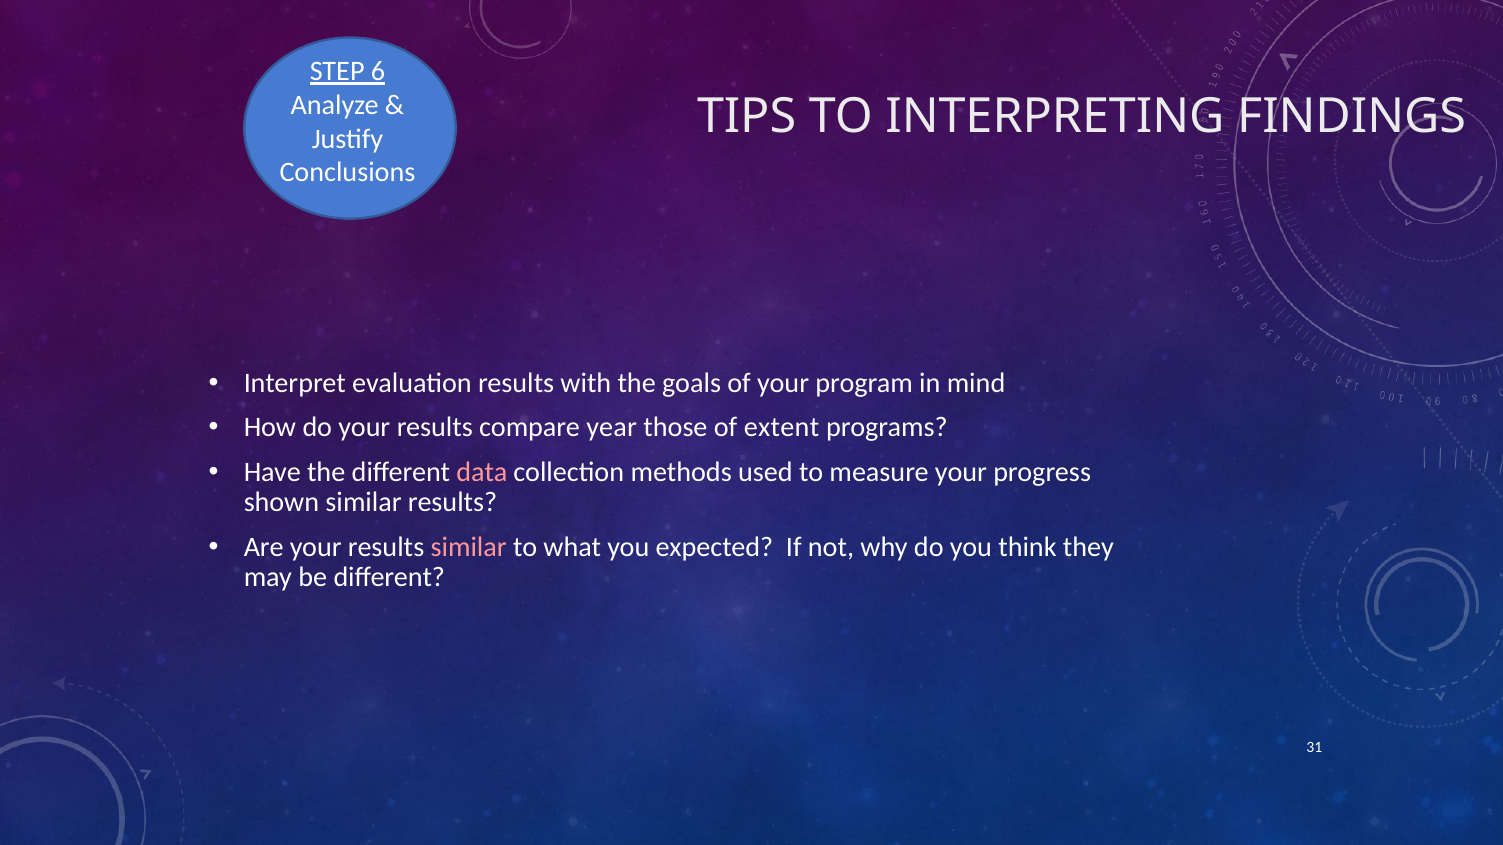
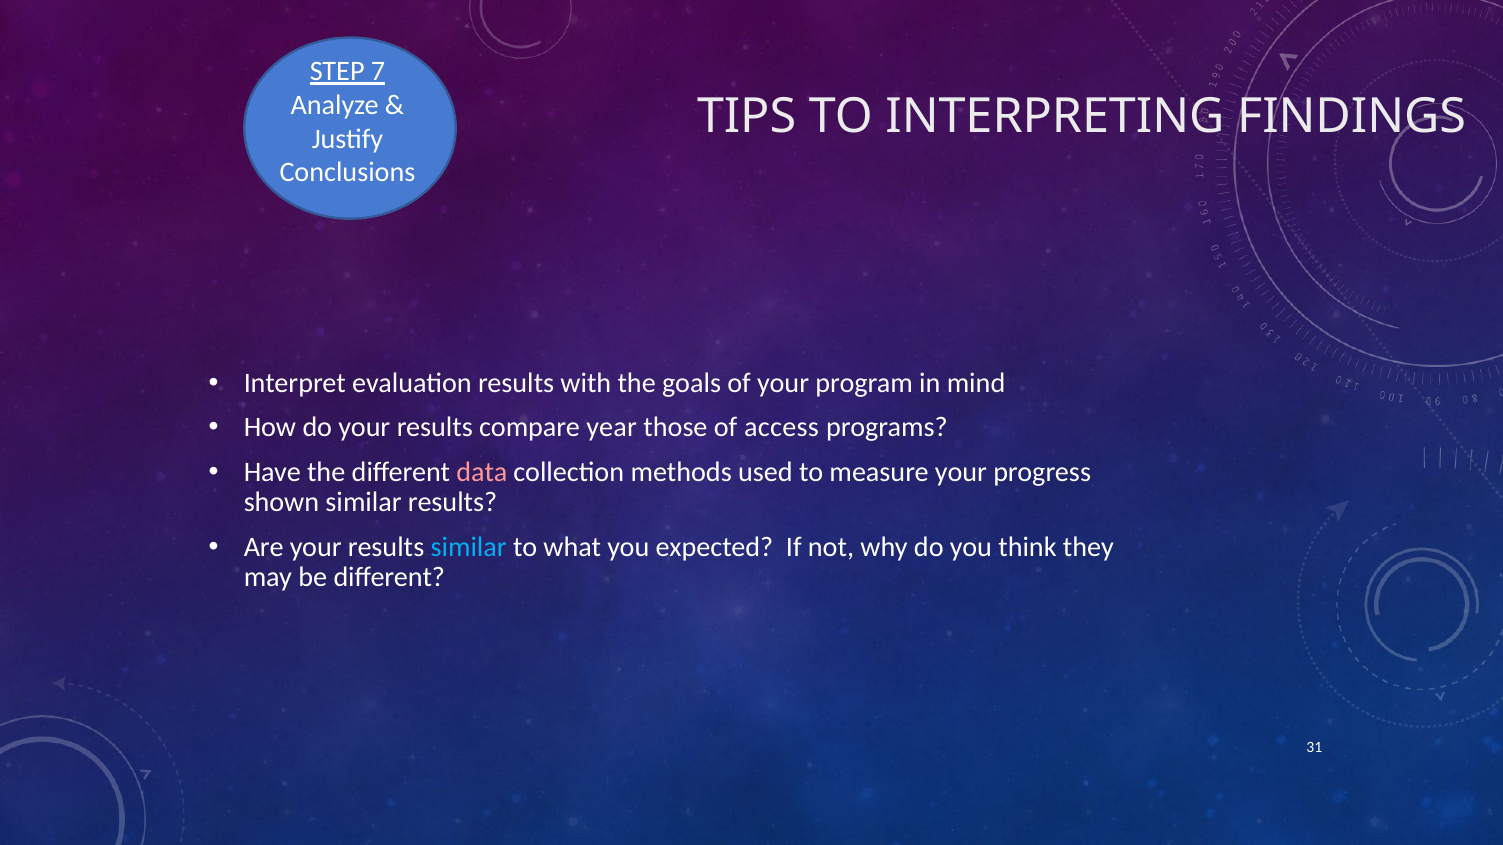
6: 6 -> 7 (378, 71)
extent: extent -> access (782, 428)
similar colour: pink -> light blue (469, 547)
